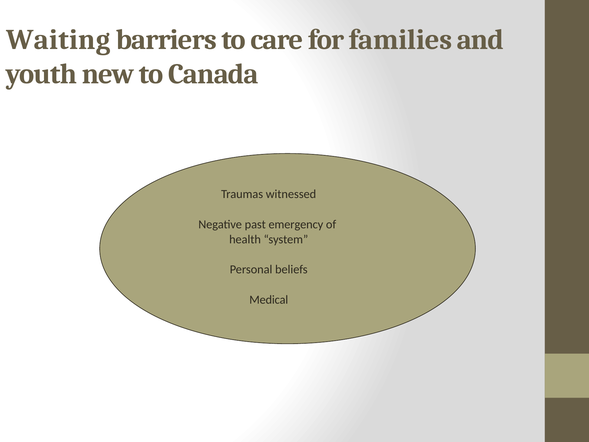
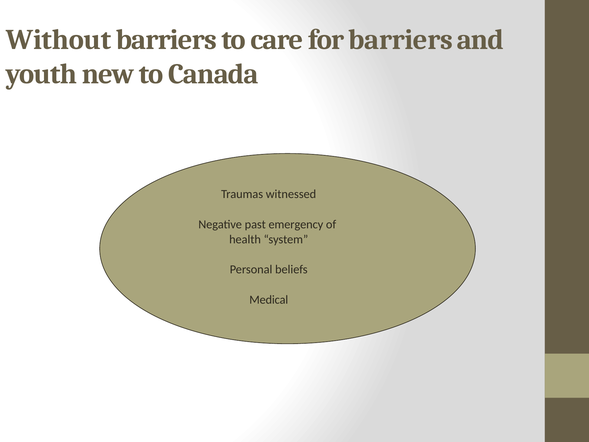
Waiting: Waiting -> Without (59, 40)
for families: families -> barriers (401, 40)
